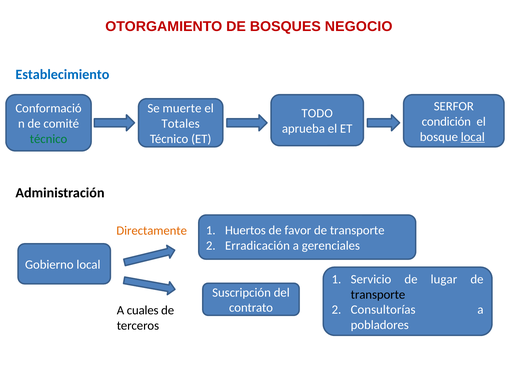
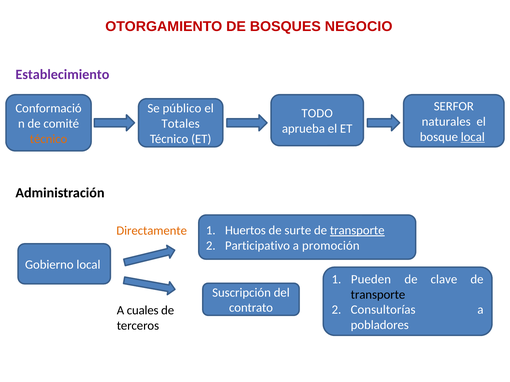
Establecimiento colour: blue -> purple (62, 75)
muerte: muerte -> público (182, 109)
condición: condición -> naturales (446, 122)
técnico colour: green -> orange (49, 139)
favor: favor -> surte (298, 231)
transporte underline: none -> present (357, 231)
Erradicación: Erradicación -> Participativo (258, 246)
gerenciales: gerenciales -> promoción (331, 246)
Servicio: Servicio -> Pueden (371, 280)
lugar: lugar -> clave (444, 280)
